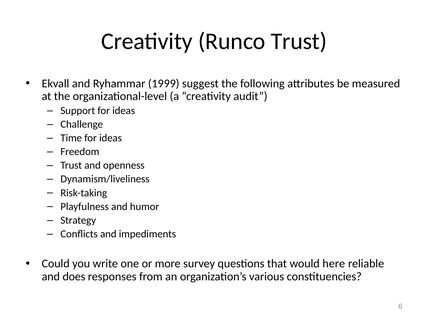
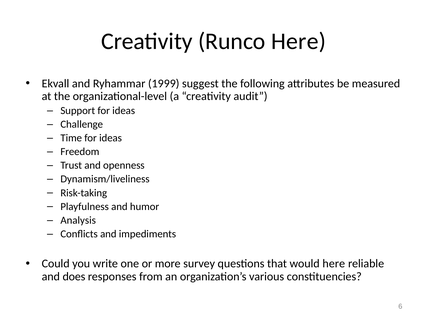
Runco Trust: Trust -> Here (299, 41)
Strategy: Strategy -> Analysis (78, 220)
